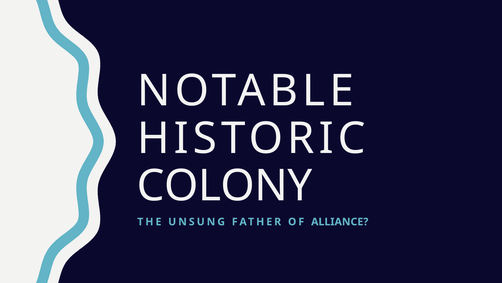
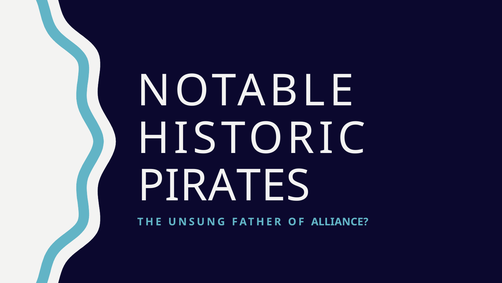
COLONY: COLONY -> PIRATES (224, 186)
